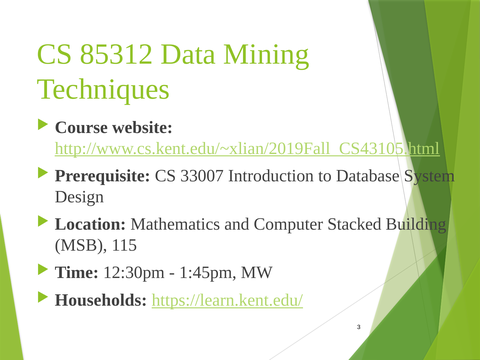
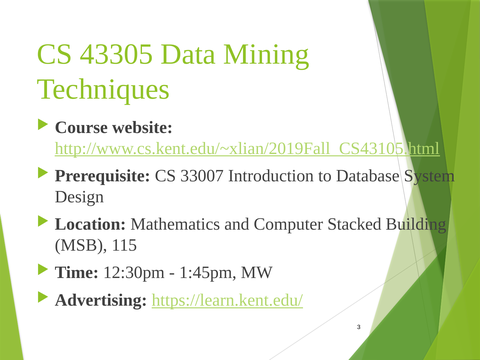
85312: 85312 -> 43305 (117, 54)
Households: Households -> Advertising (101, 300)
